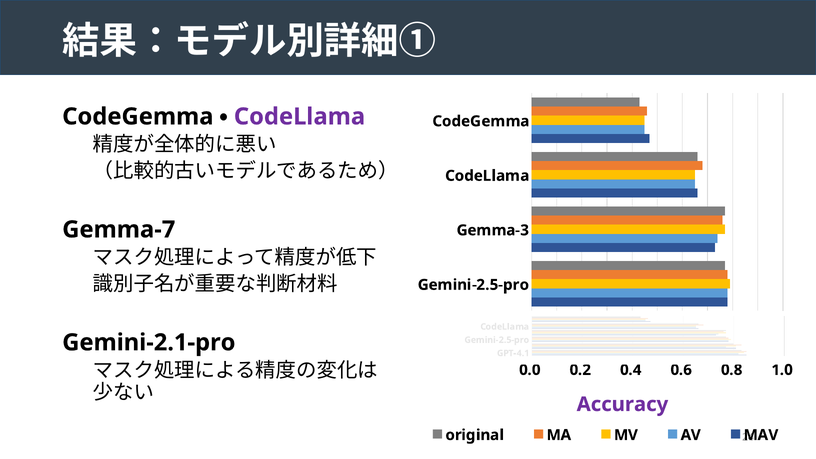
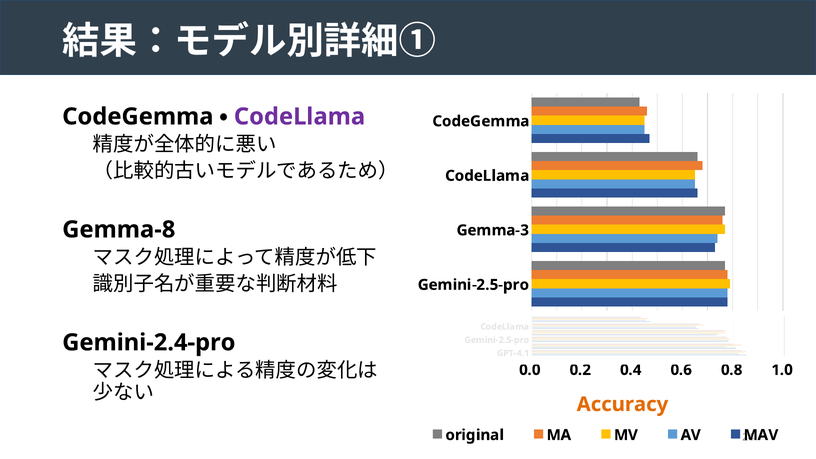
Gemma-7: Gemma-7 -> Gemma-8 (119, 230)
Gemini-2.1-pro: Gemini-2.1-pro -> Gemini-2.4-pro (149, 342)
Accuracy colour: purple -> orange (622, 404)
